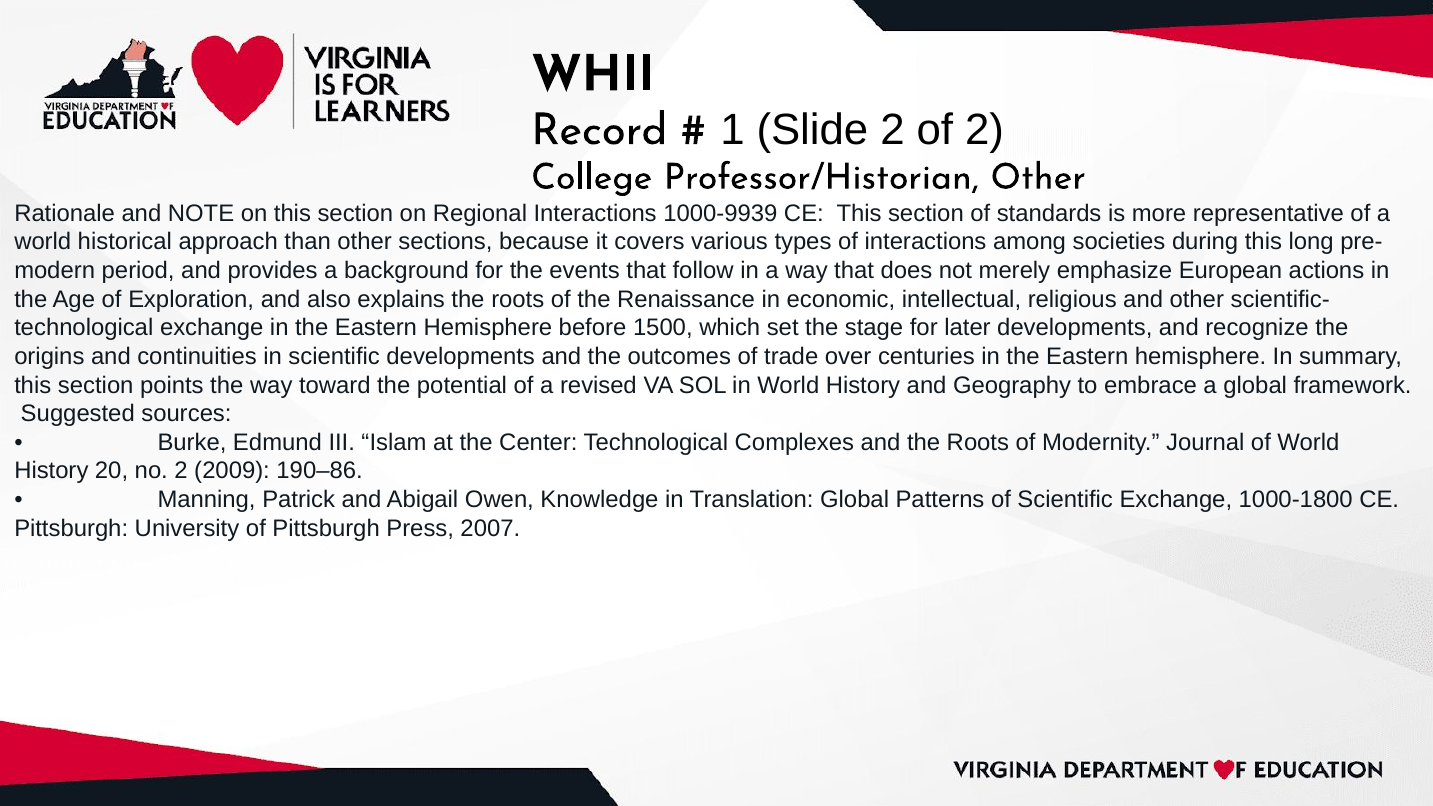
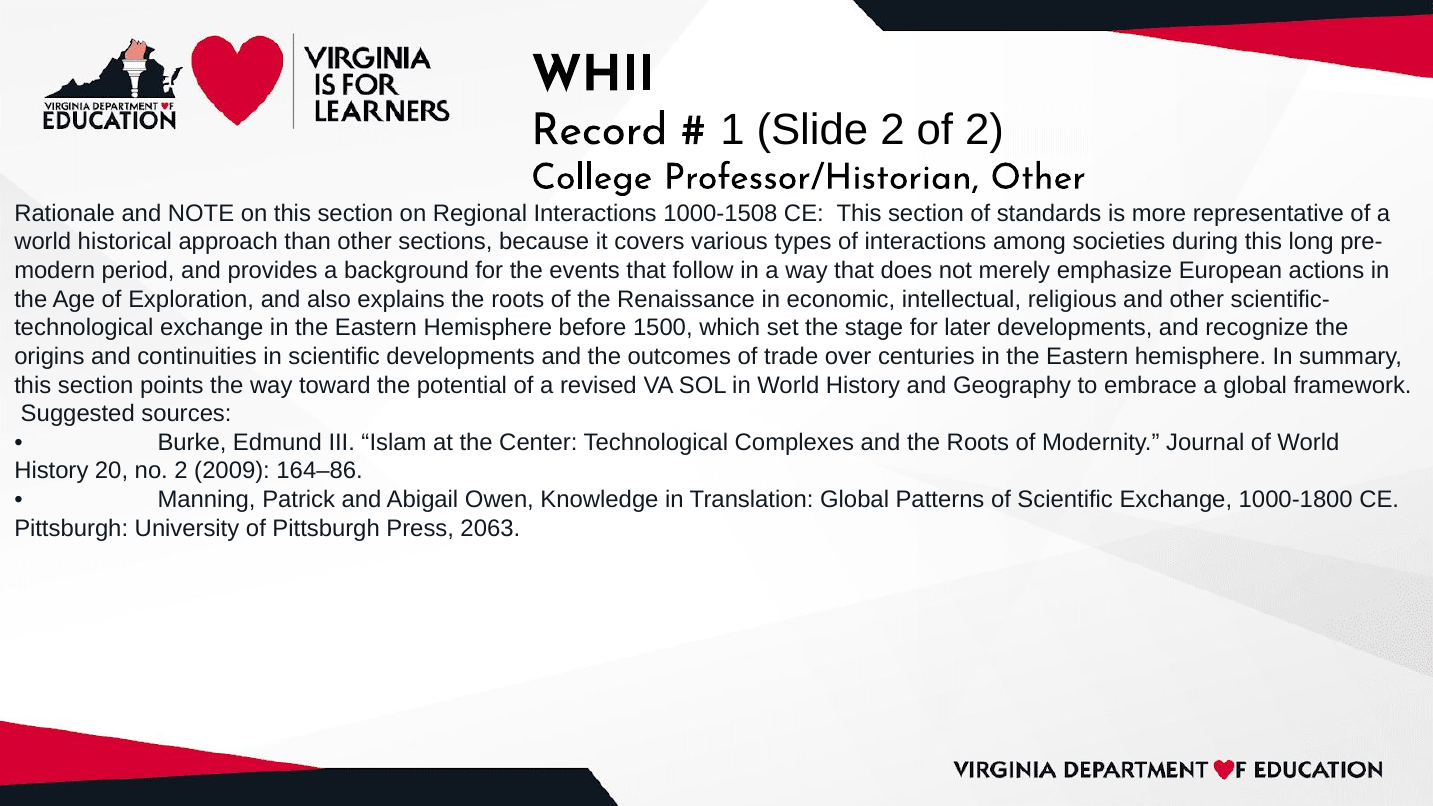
1000-9939: 1000-9939 -> 1000-1508 (720, 213)
190–86: 190–86 -> 164–86 (320, 471)
2007: 2007 -> 2063 (490, 528)
